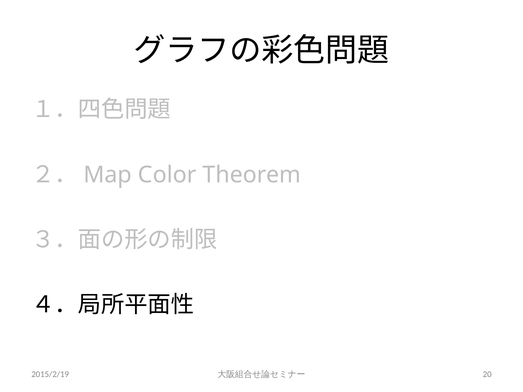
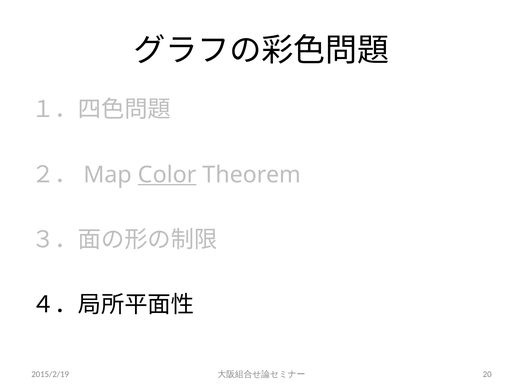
Color underline: none -> present (167, 175)
